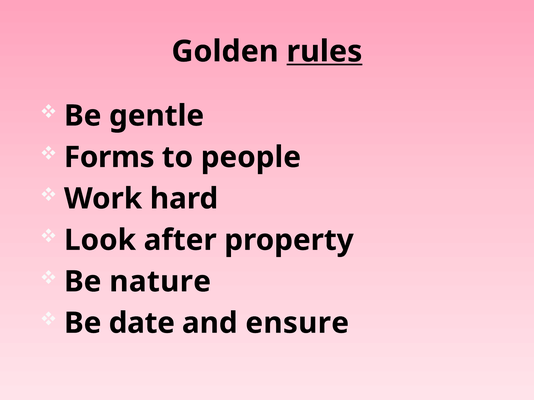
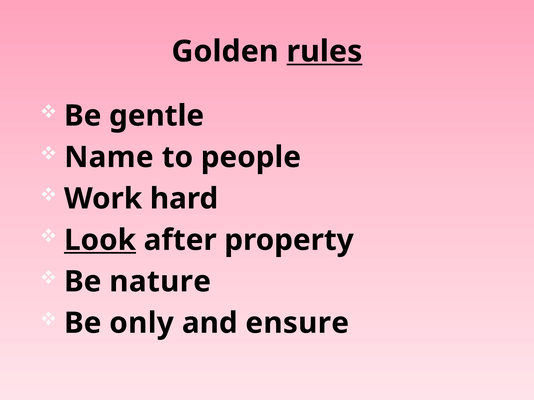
Forms: Forms -> Name (109, 157)
Look underline: none -> present (100, 240)
date: date -> only (141, 323)
